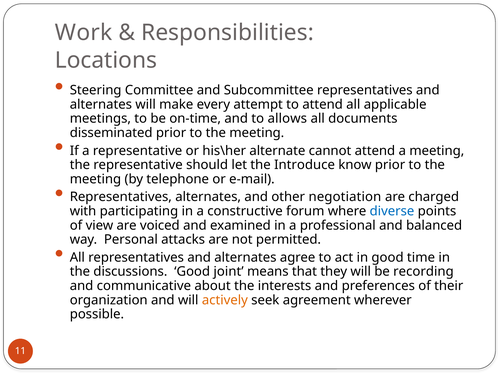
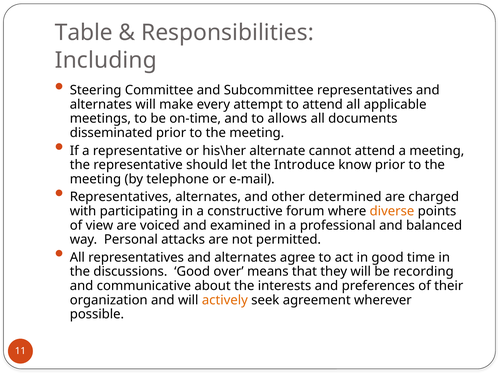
Work: Work -> Table (84, 33)
Locations: Locations -> Including (106, 60)
negotiation: negotiation -> determined (345, 197)
diverse colour: blue -> orange (392, 211)
joint: joint -> over (229, 272)
